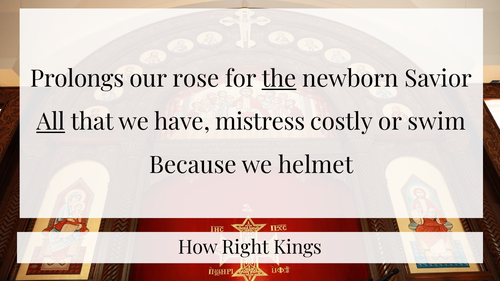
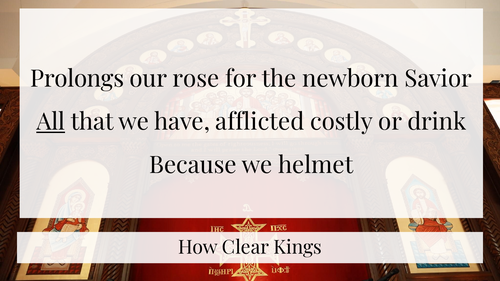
the underline: present -> none (279, 79)
mistress: mistress -> afflicted (260, 122)
swim: swim -> drink (437, 122)
Right: Right -> Clear (246, 248)
